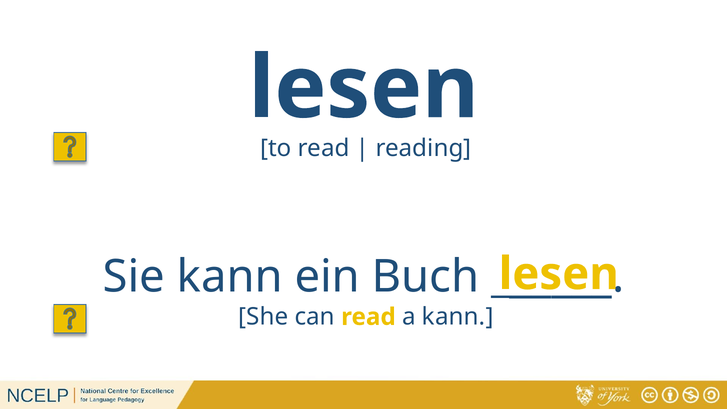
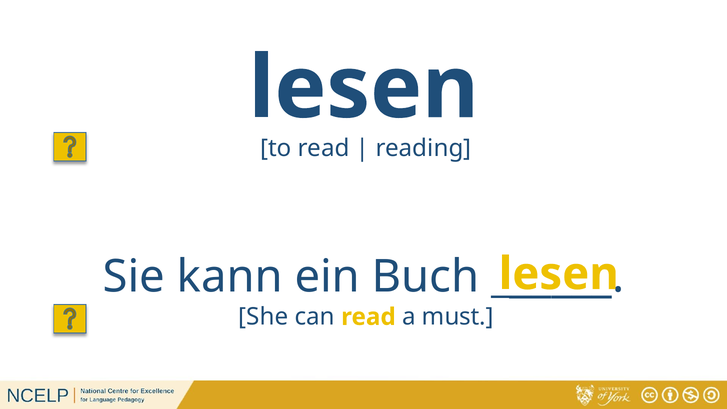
a kann: kann -> must (458, 317)
